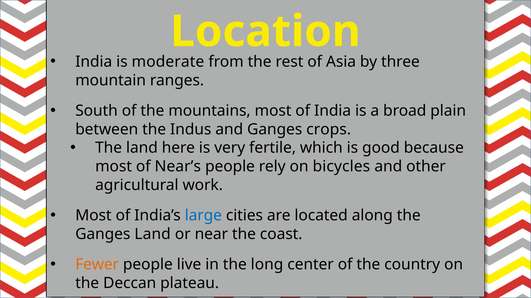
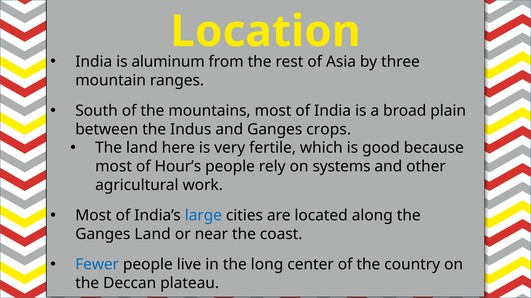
moderate: moderate -> aluminum (168, 62)
Near’s: Near’s -> Hour’s (178, 167)
bicycles: bicycles -> systems (342, 167)
Fewer colour: orange -> blue (97, 265)
